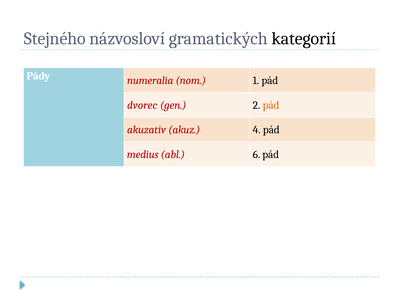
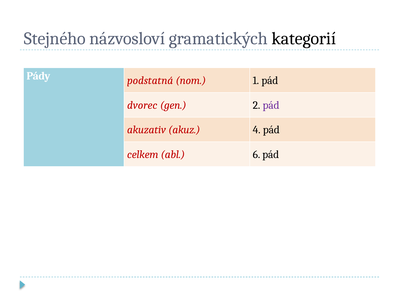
numeralia: numeralia -> podstatná (150, 81)
pád colour: orange -> purple (271, 105)
medius: medius -> celkem (143, 155)
